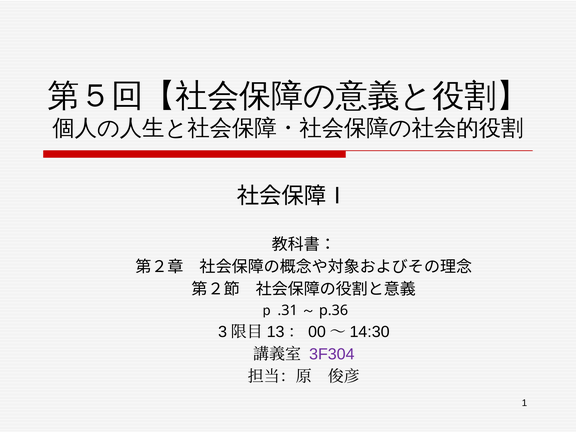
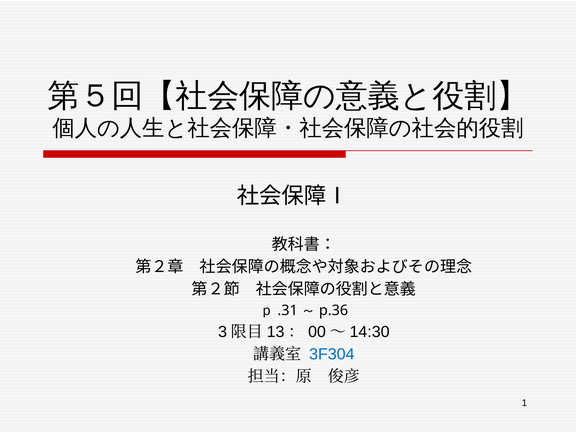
3F304 colour: purple -> blue (332, 354)
